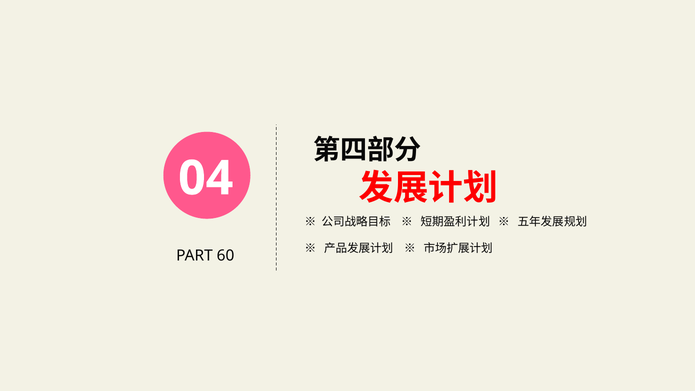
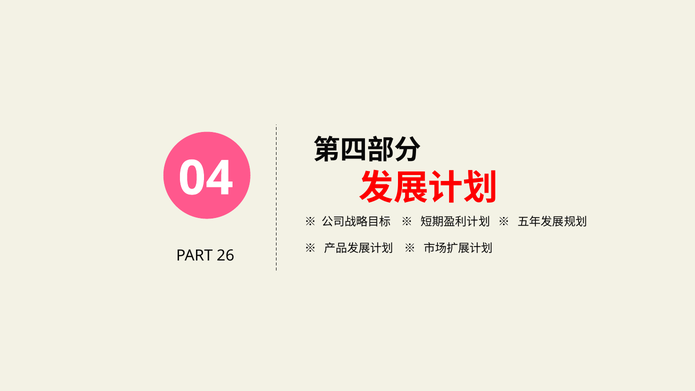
60: 60 -> 26 (226, 256)
